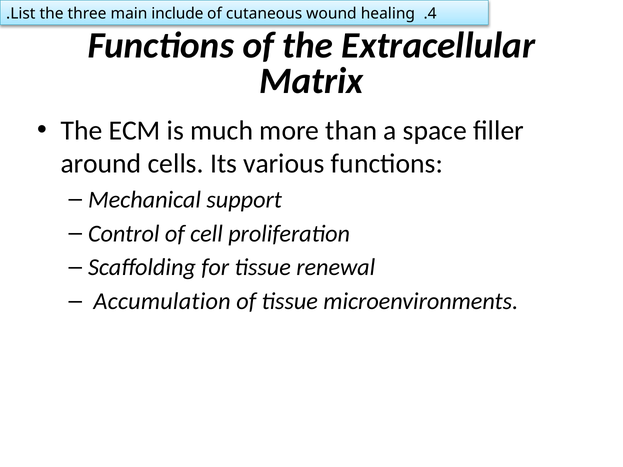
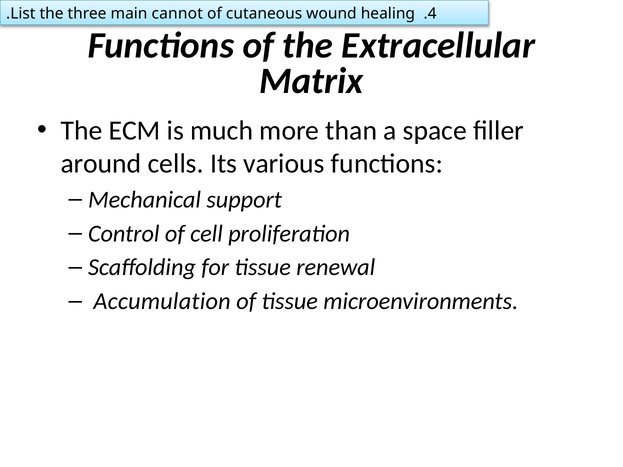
include: include -> cannot (177, 13)
